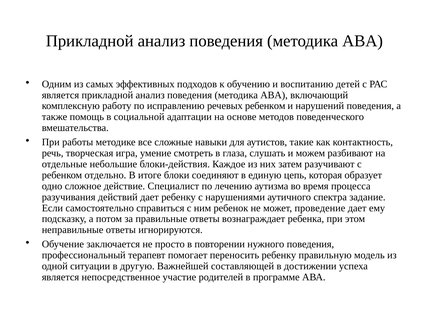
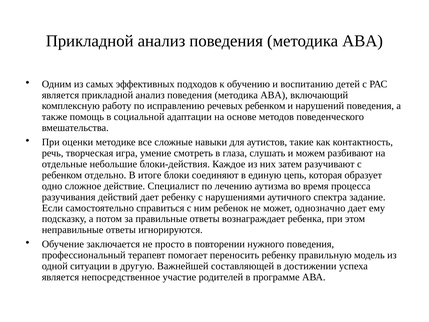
работы: работы -> оценки (78, 142)
проведение: проведение -> однозначно (320, 208)
